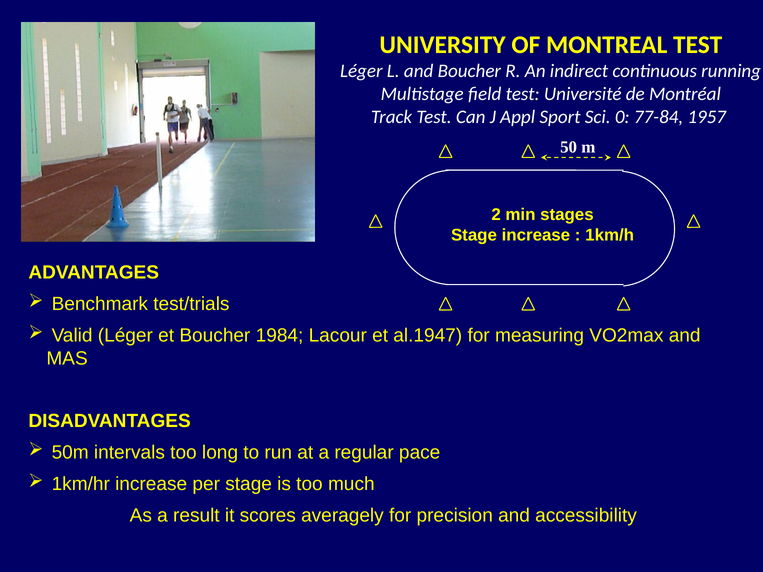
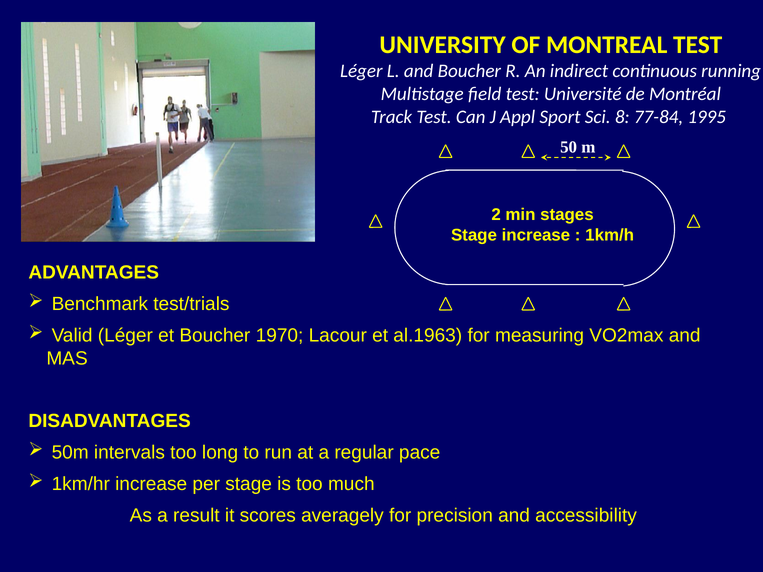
0: 0 -> 8 (622, 117)
1957: 1957 -> 1995 (707, 117)
1984: 1984 -> 1970 (280, 336)
al.1947: al.1947 -> al.1963 (428, 336)
